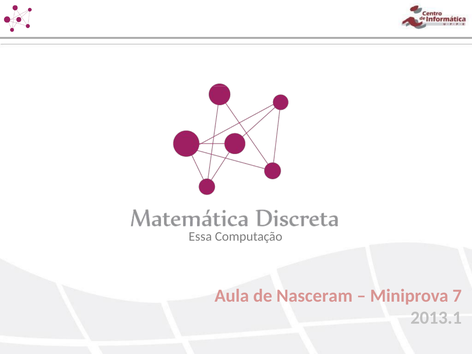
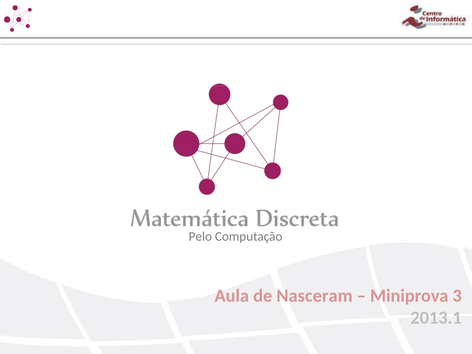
Essa: Essa -> Pelo (200, 236)
7: 7 -> 3 (457, 296)
